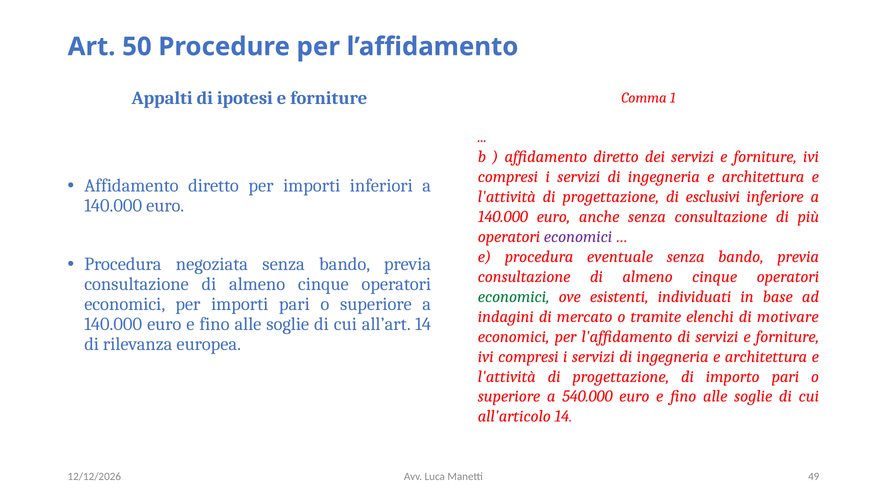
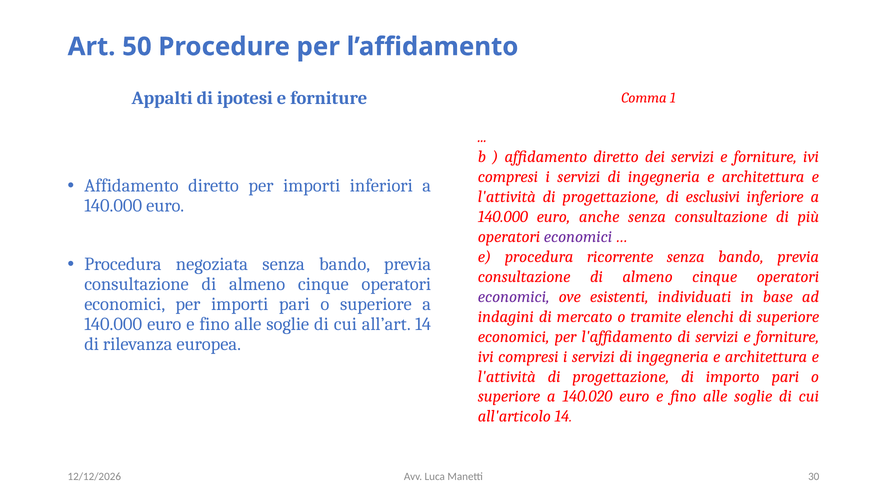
eventuale: eventuale -> ricorrente (620, 257)
economici colour: green -> purple (514, 297)
di motivare: motivare -> superiore (788, 317)
540.000: 540.000 -> 140.020 (587, 396)
49: 49 -> 30 (814, 476)
